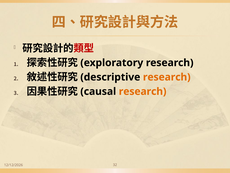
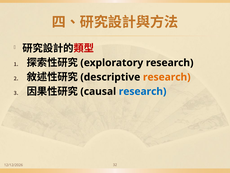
research colour: orange -> blue (143, 91)
